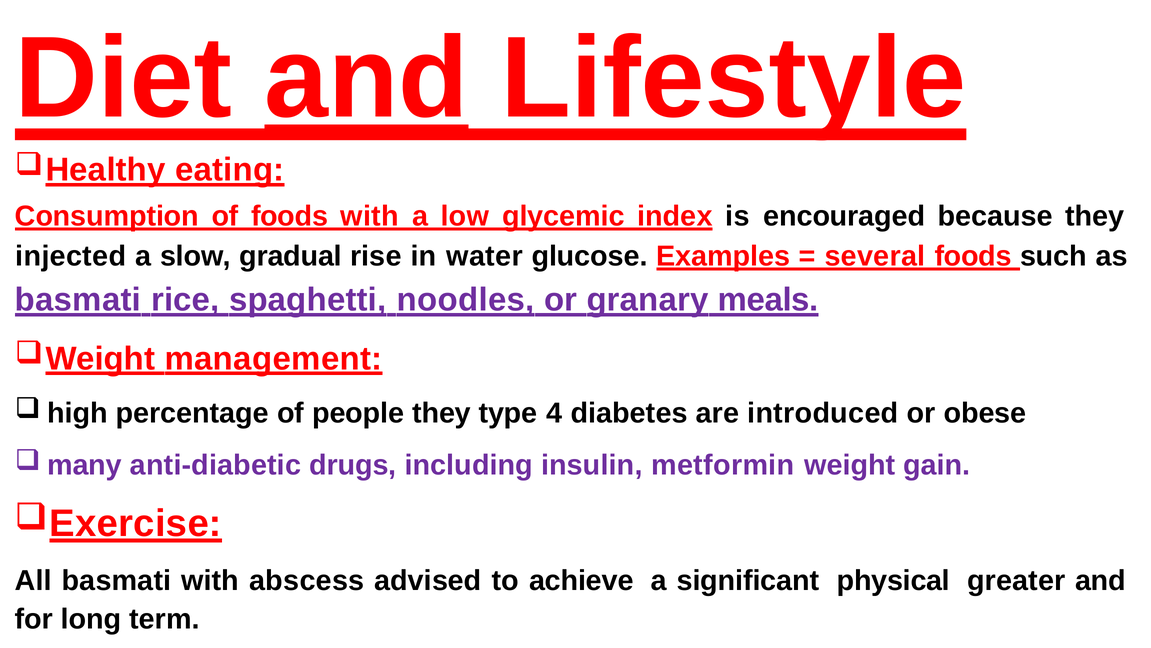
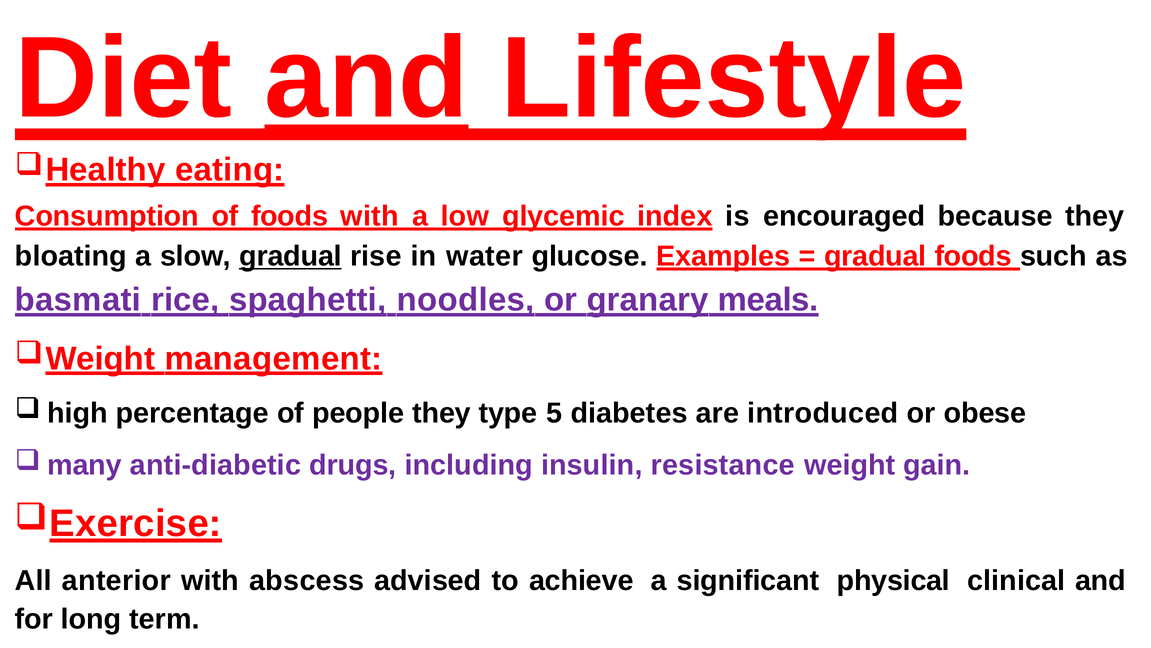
injected: injected -> bloating (71, 256)
gradual underline: none -> present (291, 256)
several: several -> gradual (875, 256)
4: 4 -> 5 (554, 413)
metformin: metformin -> resistance (723, 465)
All basmati: basmati -> anterior (116, 580)
greater: greater -> clinical (1016, 580)
